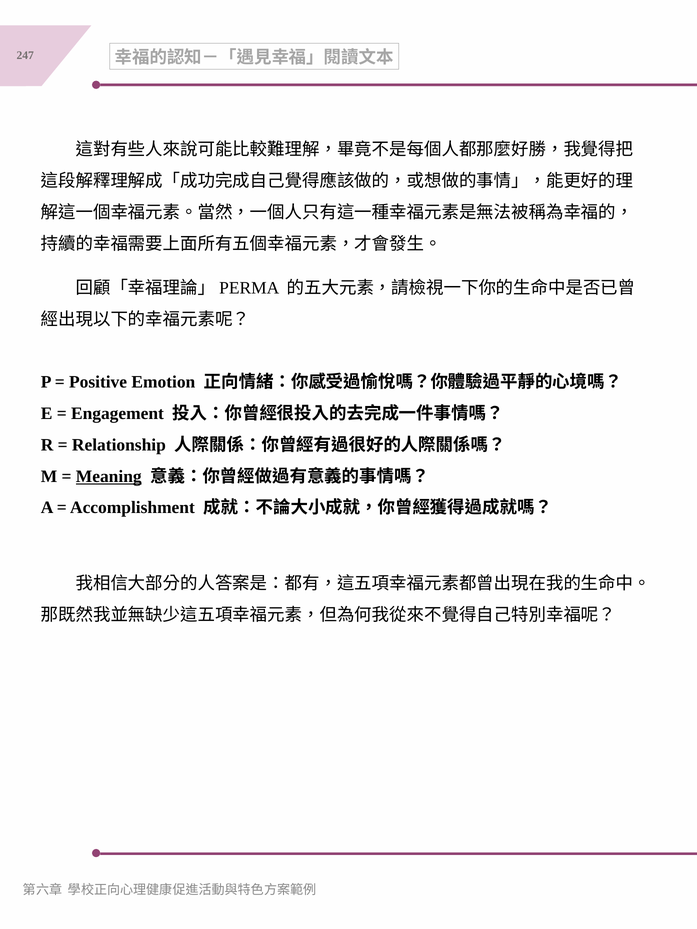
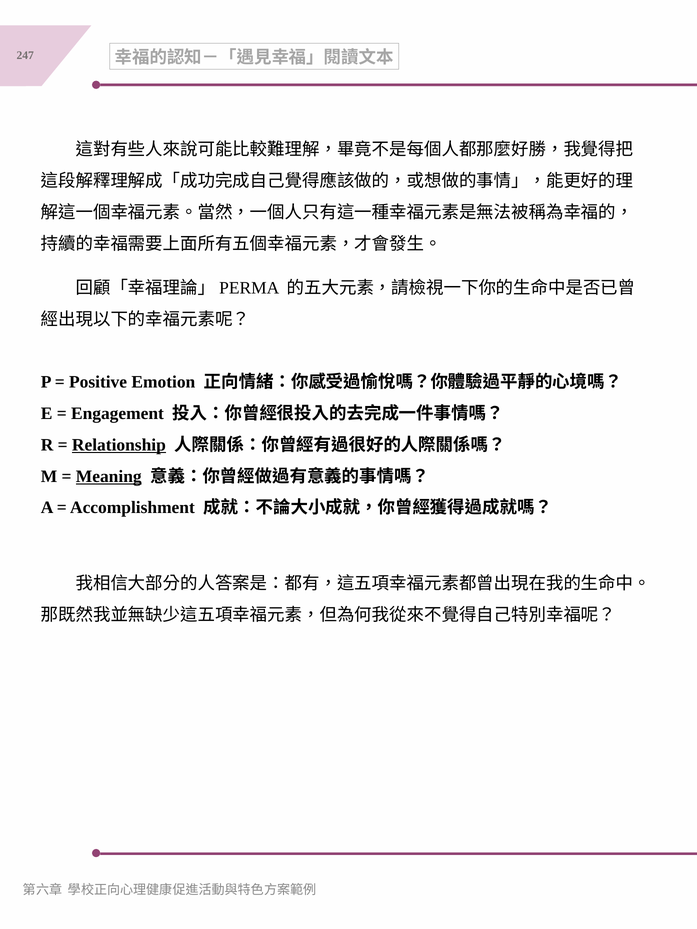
Relationship underline: none -> present (119, 445)
